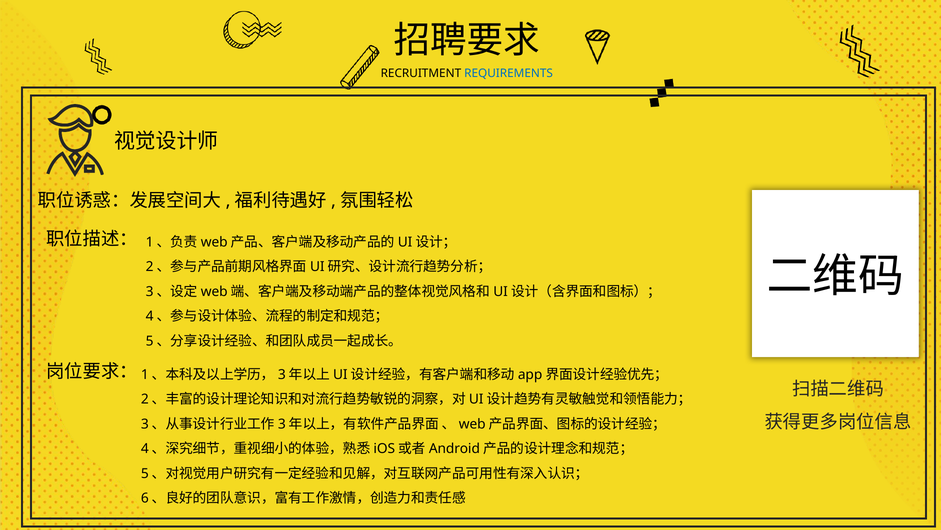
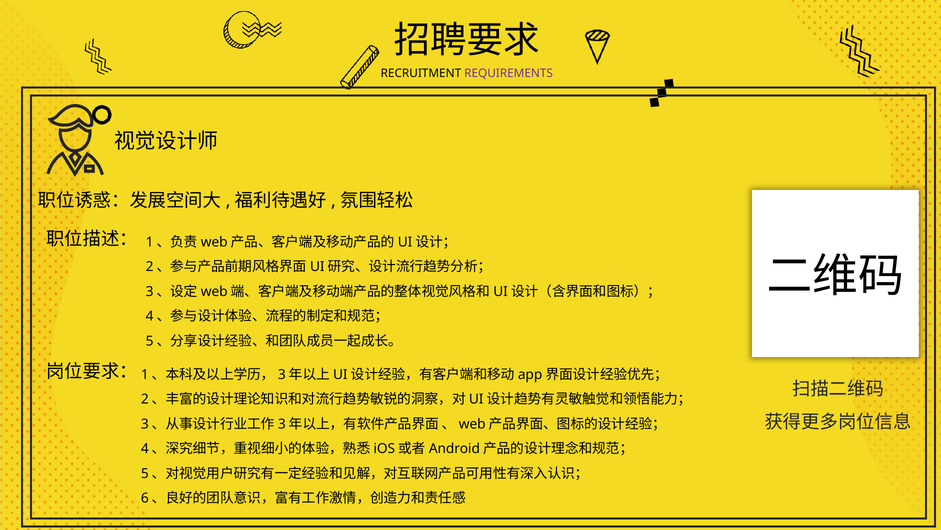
REQUIREMENTS colour: blue -> purple (509, 73)
